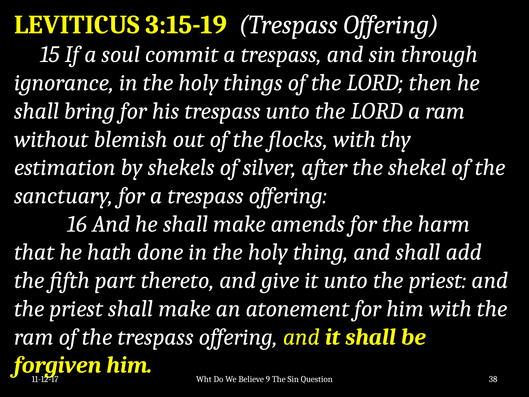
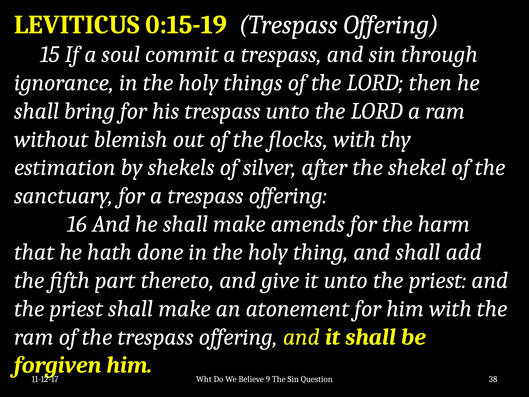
3:15-19: 3:15-19 -> 0:15-19 (186, 25)
